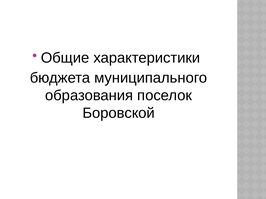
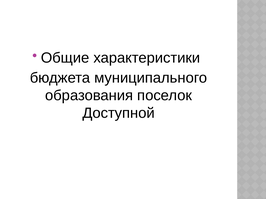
Боровской: Боровской -> Доступной (119, 113)
